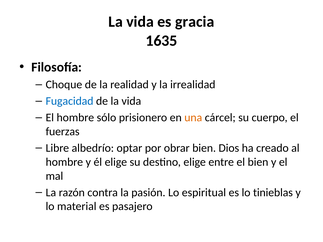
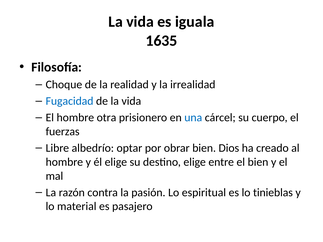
gracia: gracia -> iguala (195, 22)
sólo: sólo -> otra (106, 118)
una colour: orange -> blue (193, 118)
